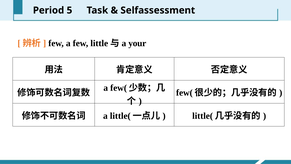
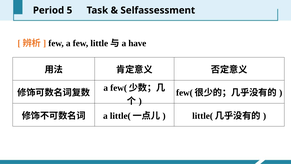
your: your -> have (137, 43)
